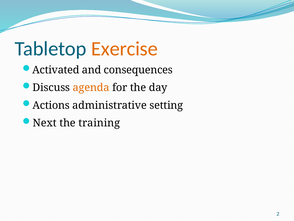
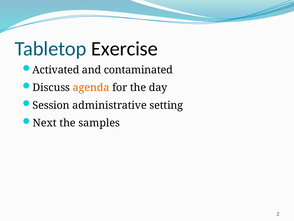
Exercise colour: orange -> black (124, 49)
consequences: consequences -> contaminated (138, 70)
Actions: Actions -> Session (51, 105)
training: training -> samples (99, 123)
